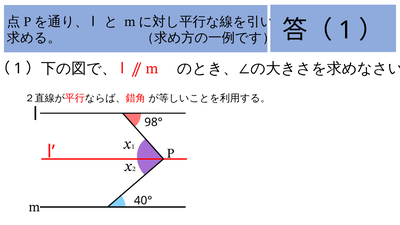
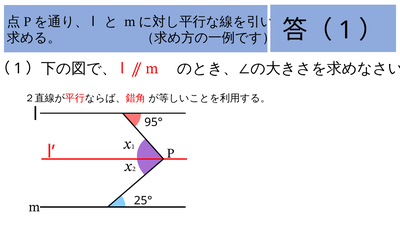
98°: 98° -> 95° (154, 122)
40°: 40° -> 25° (143, 201)
